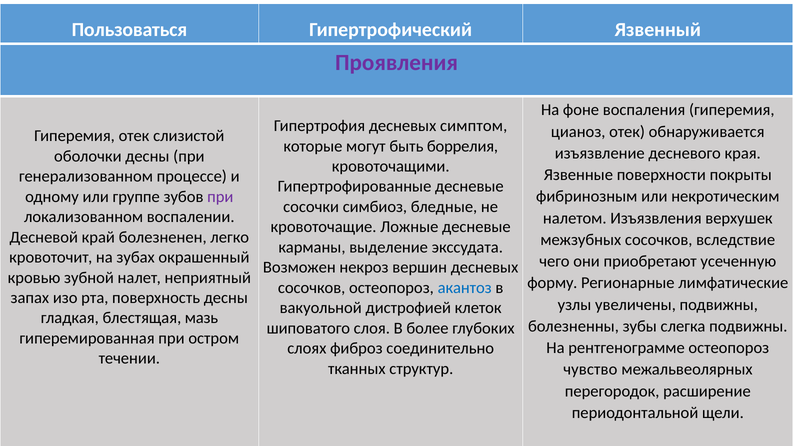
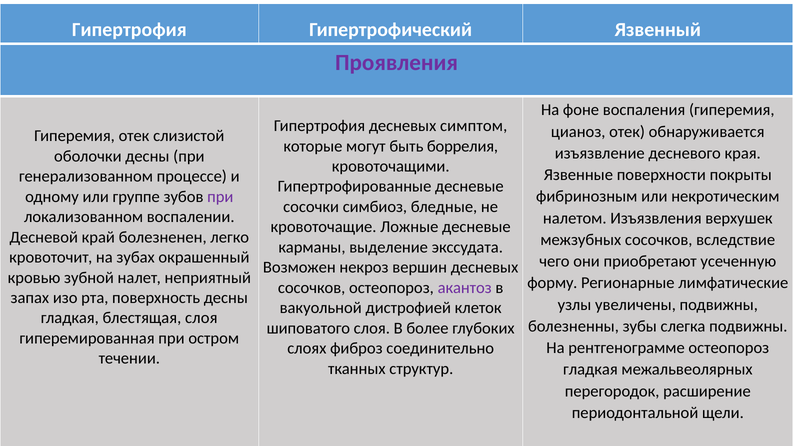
Пользоваться: Пользоваться -> Гипертрофия (129, 30)
акантоз colour: blue -> purple (465, 288)
блестящая мазь: мазь -> слоя (201, 318)
чувство: чувство -> гладкая (590, 370)
